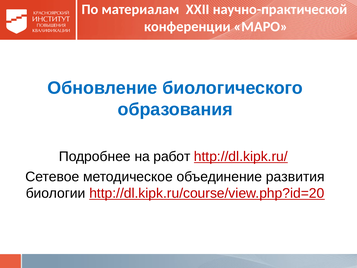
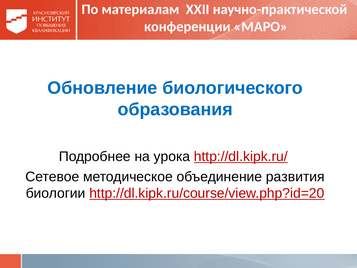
работ: работ -> урока (172, 156)
